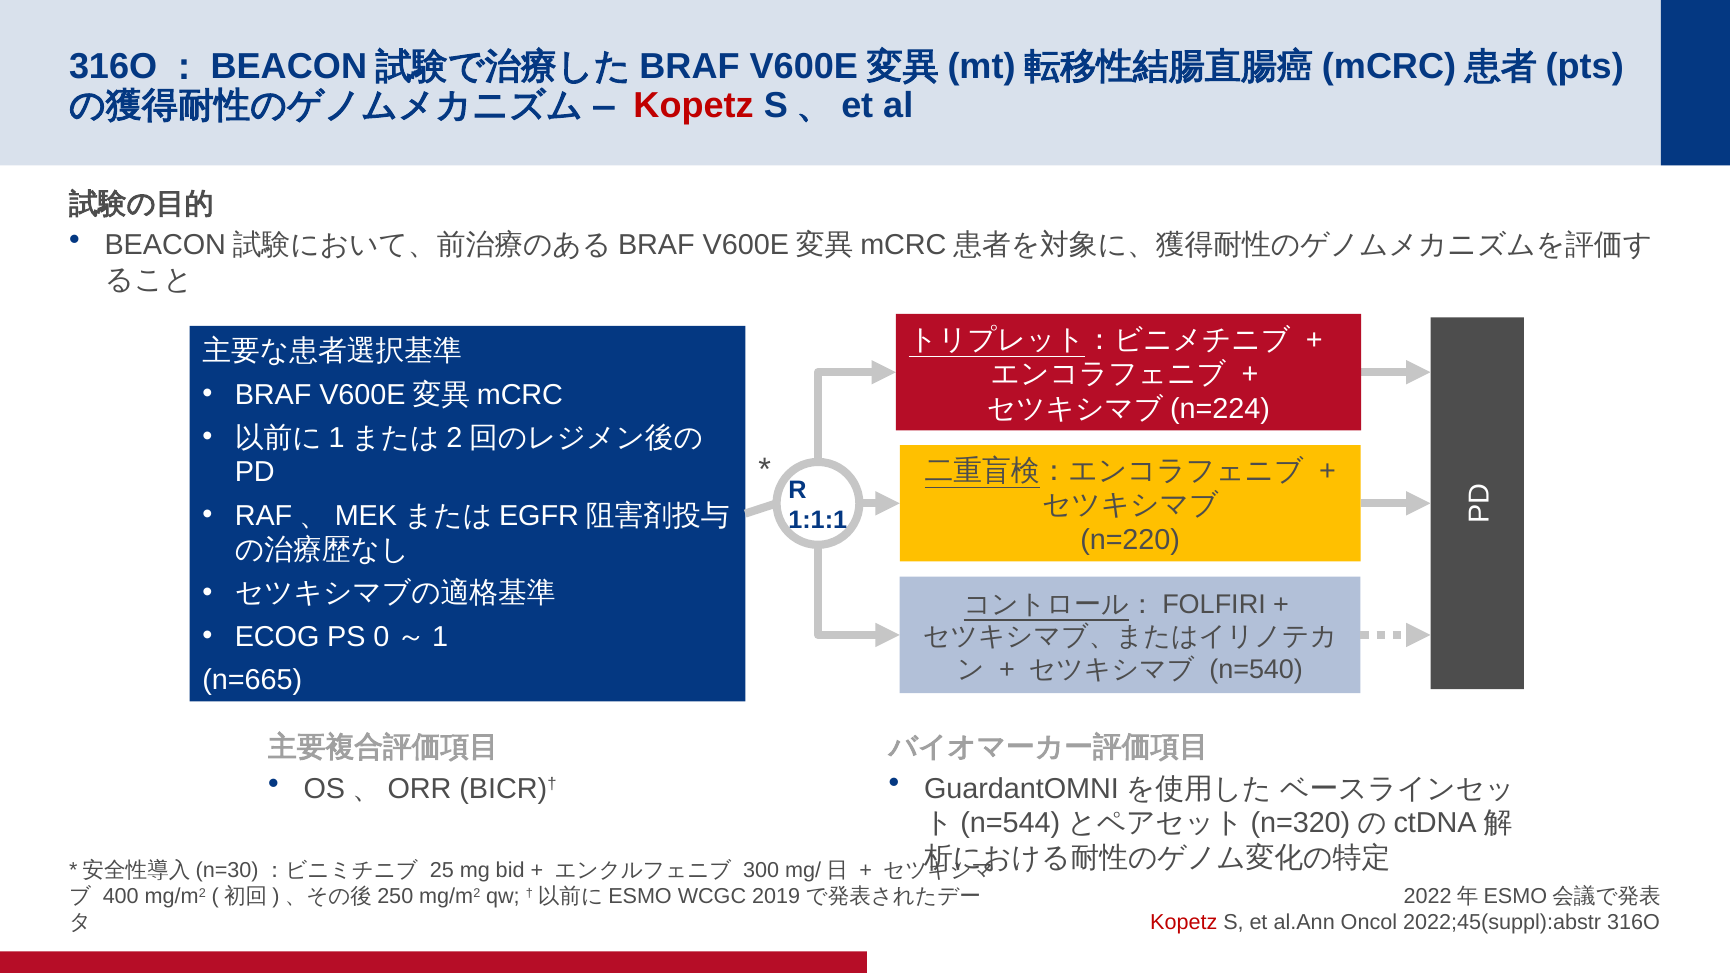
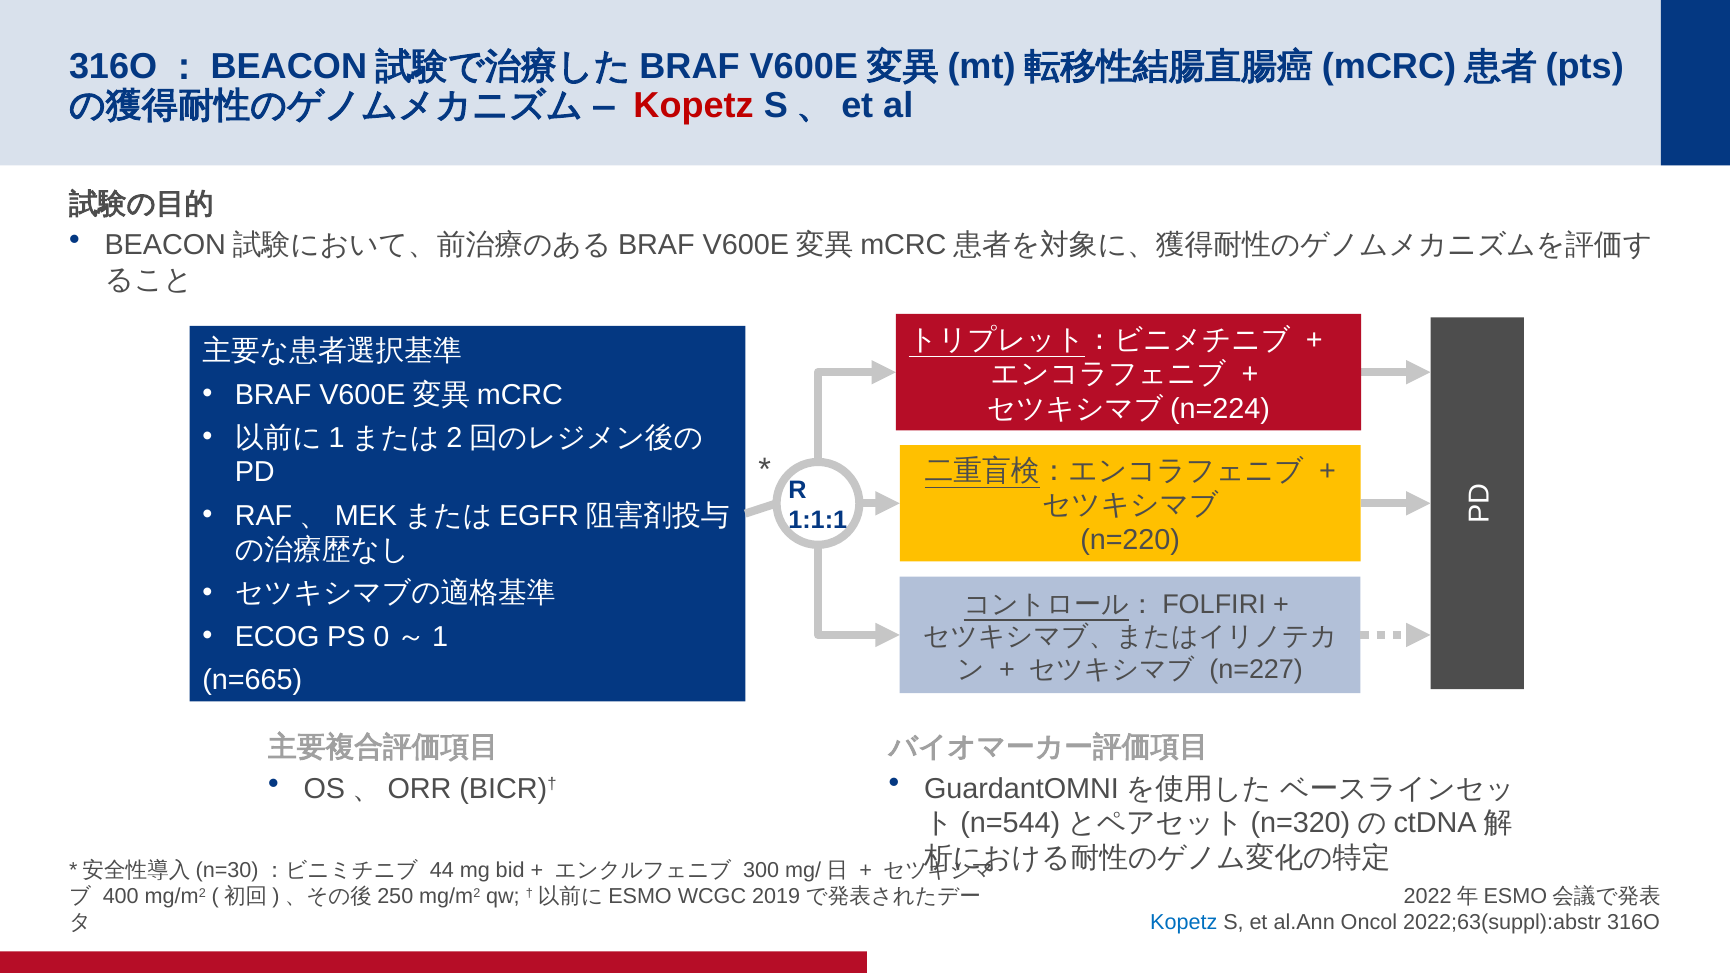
n=540: n=540 -> n=227 (1256, 669)
25: 25 -> 44 (442, 871)
Kopetz colour: red -> blue (1184, 923)
2022;45(suppl):abstr: 2022;45(suppl):abstr -> 2022;63(suppl):abstr (1502, 923)
